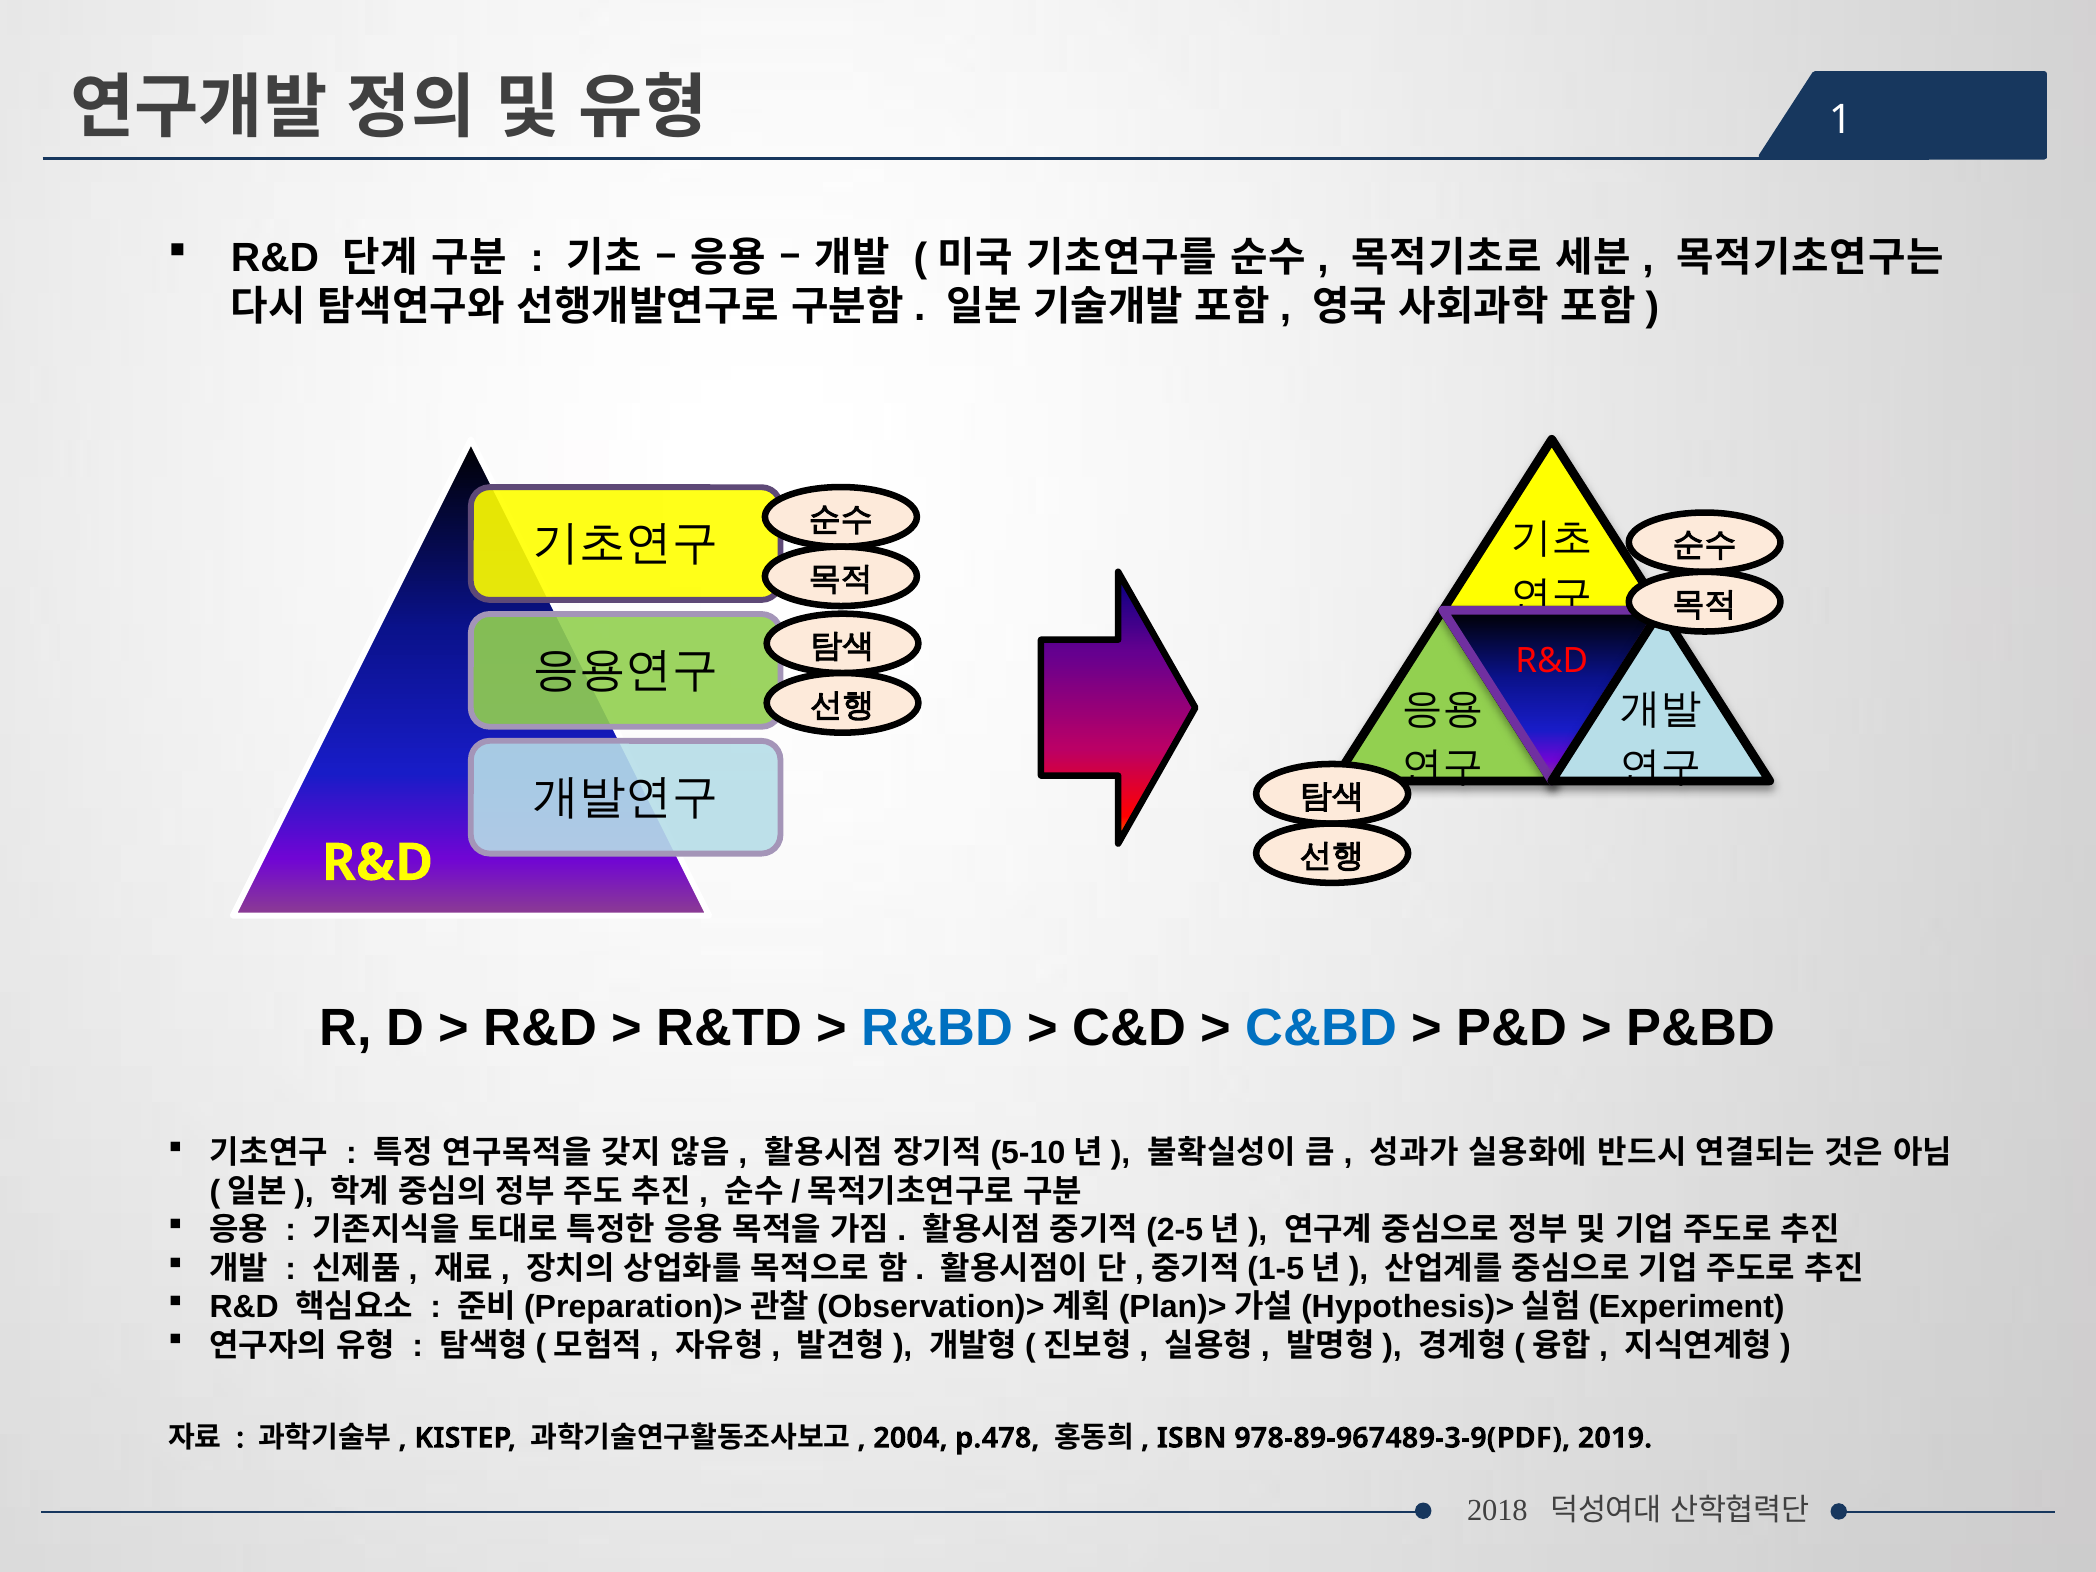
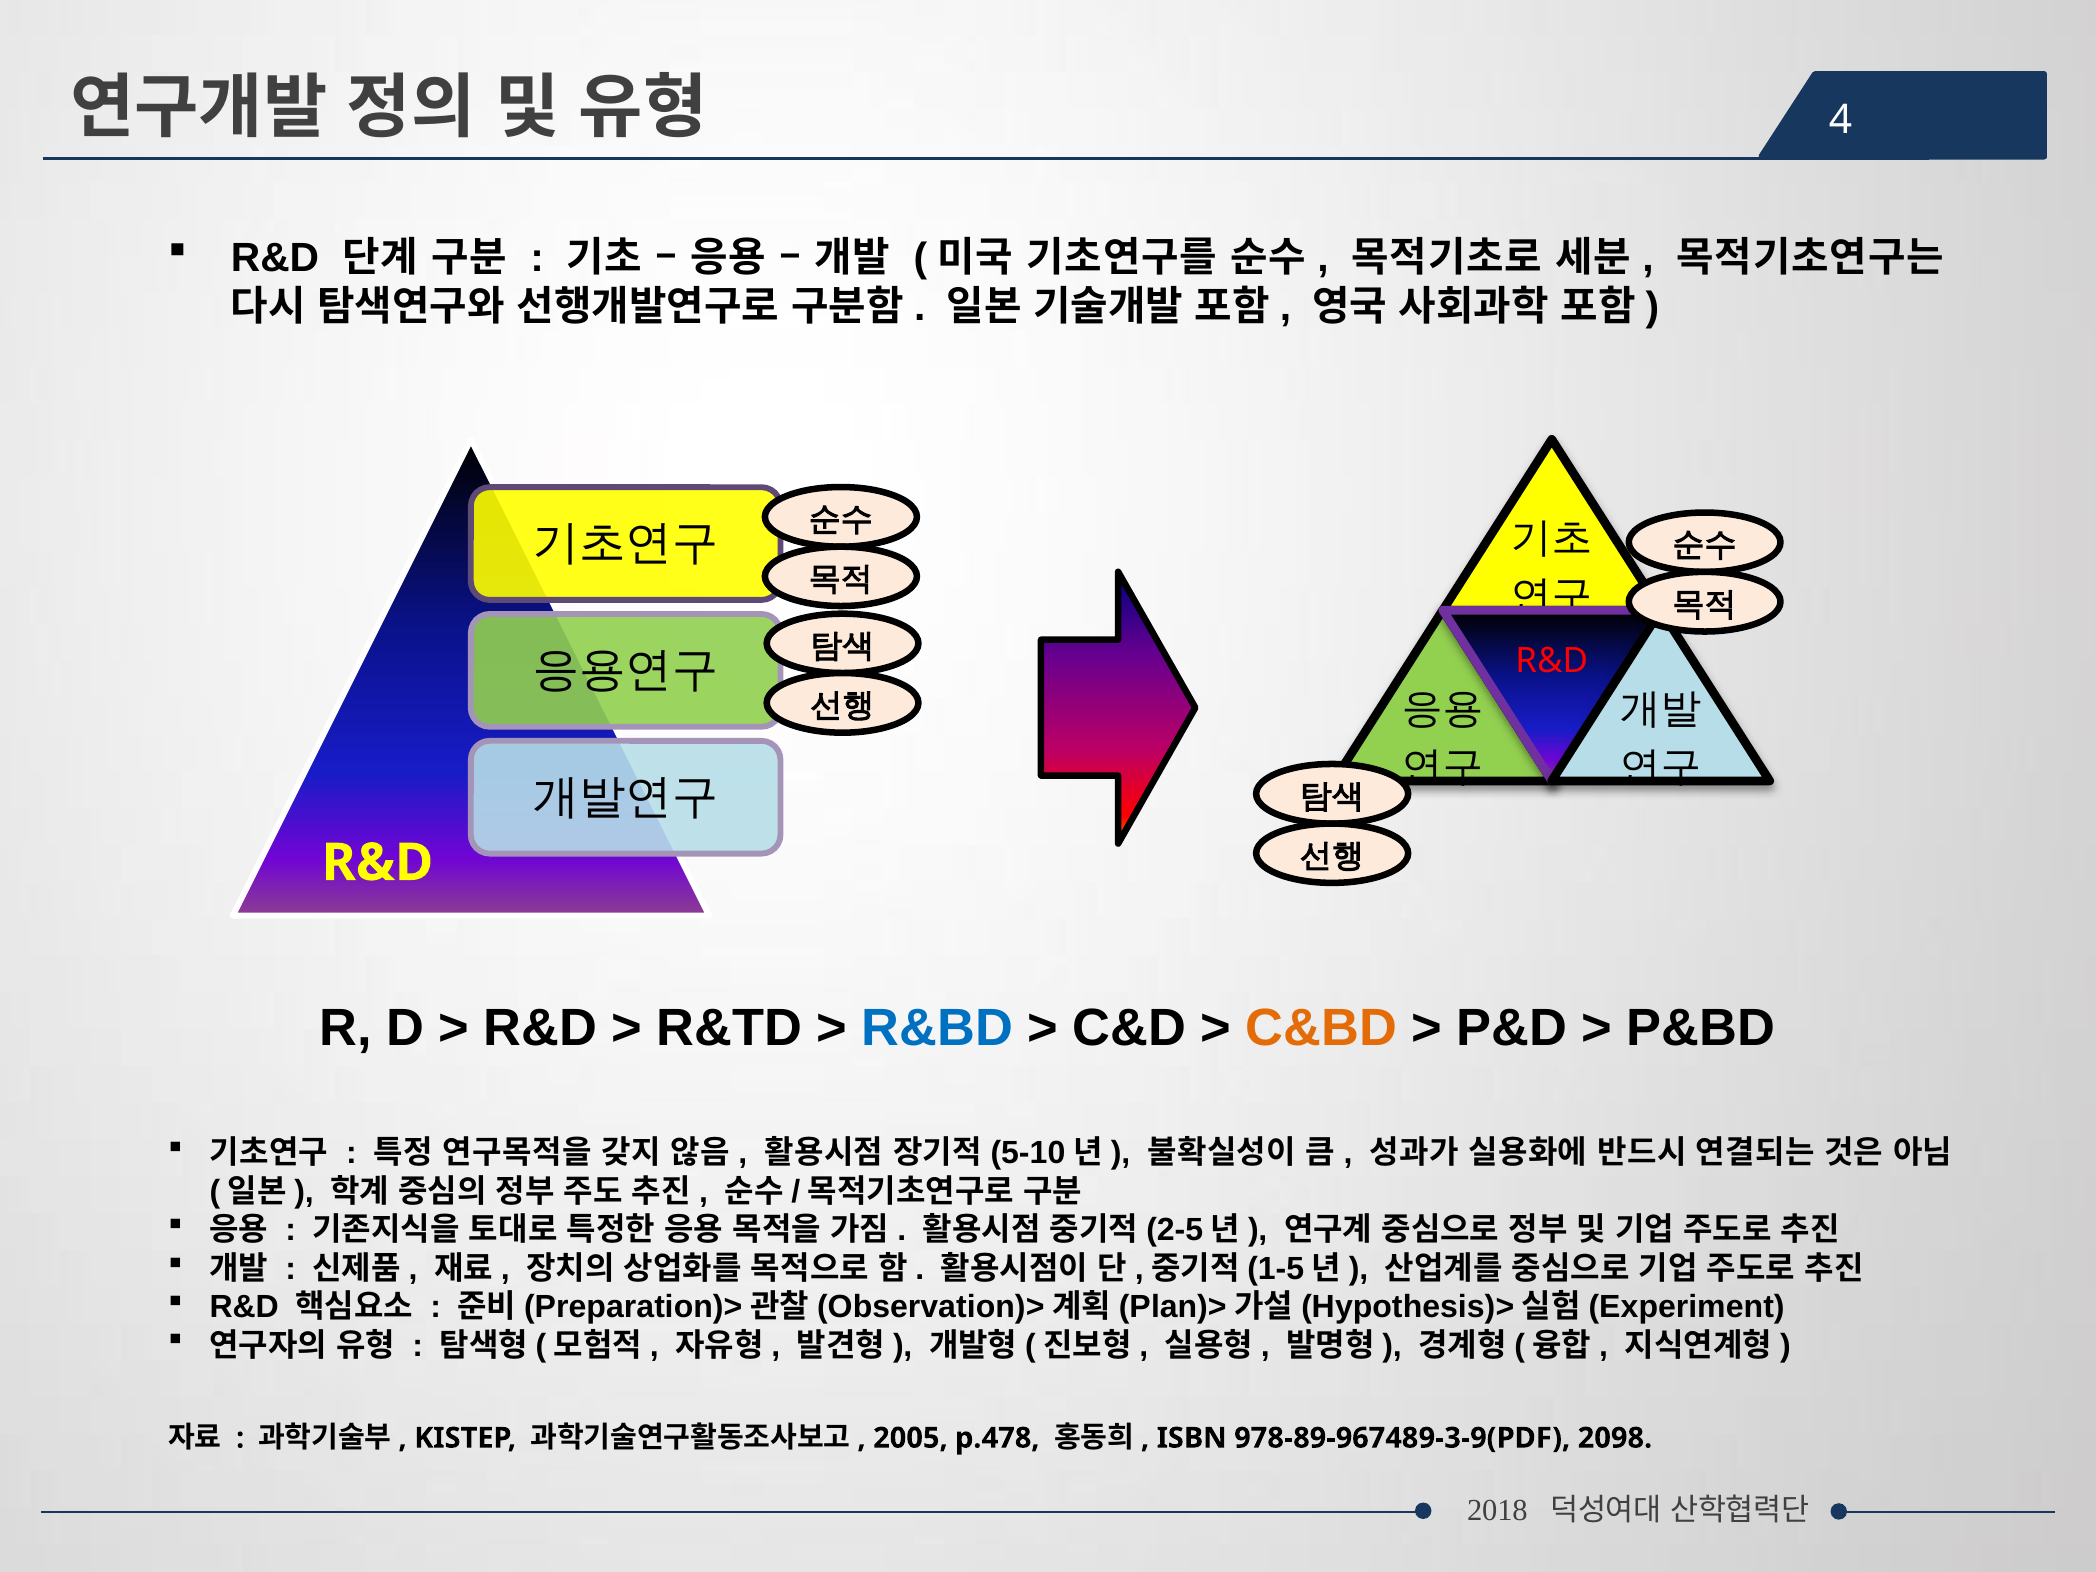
1: 1 -> 4 (1841, 120)
C&BD colour: blue -> orange (1322, 1028)
2004: 2004 -> 2005 (910, 1438)
2019: 2019 -> 2098 (1615, 1438)
